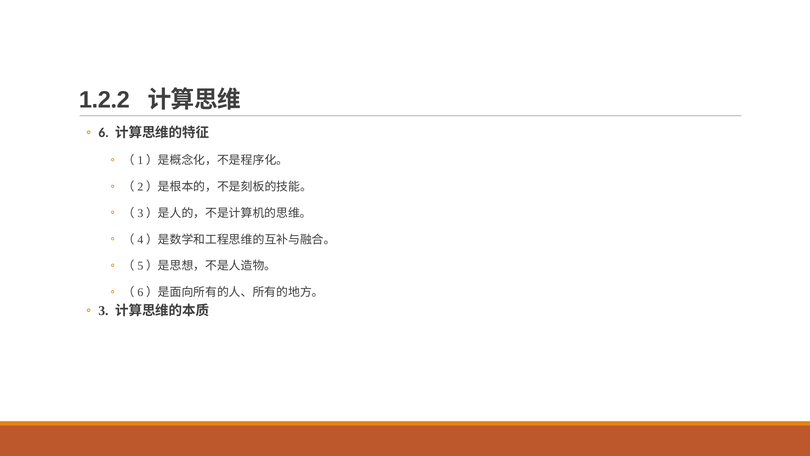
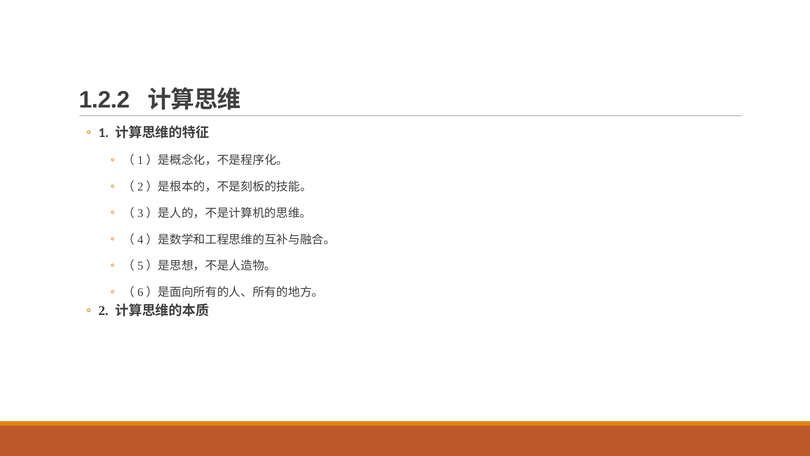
6: 6 -> 1 (104, 133)
3: 3 -> 2 (103, 311)
